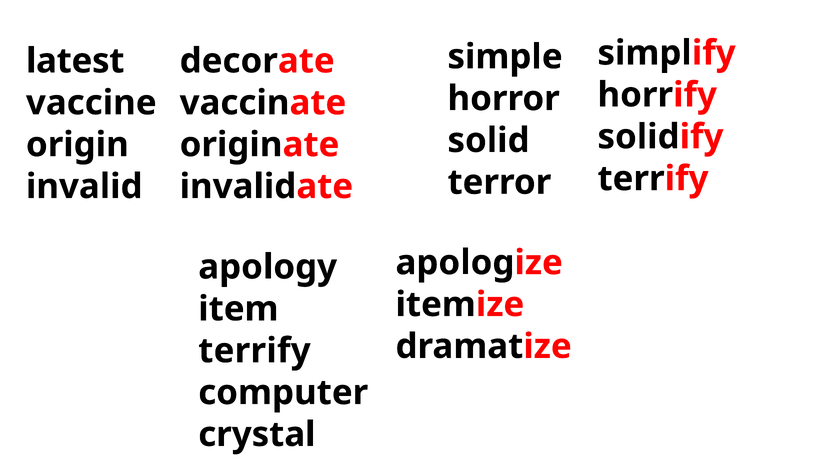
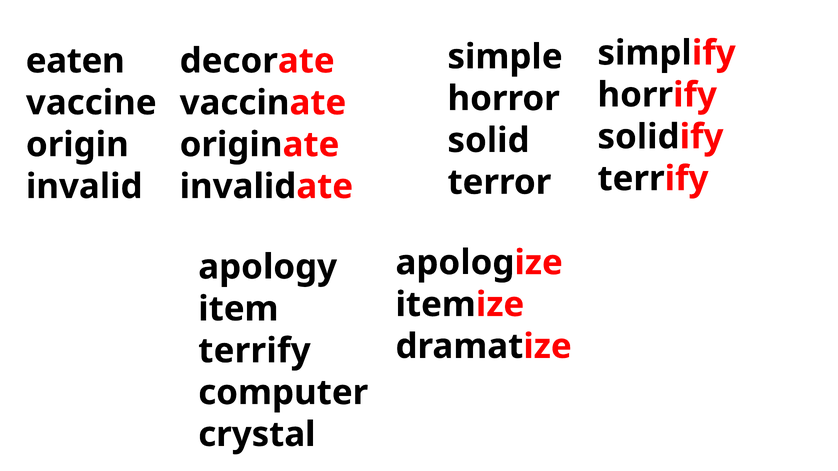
latest: latest -> eaten (75, 61)
